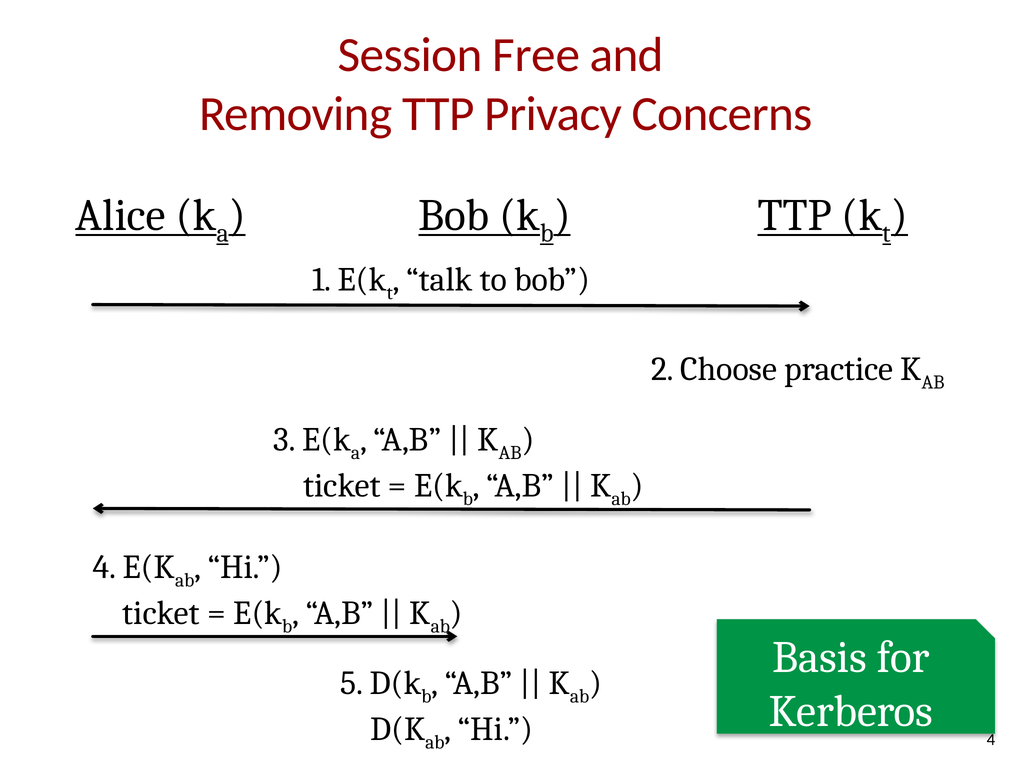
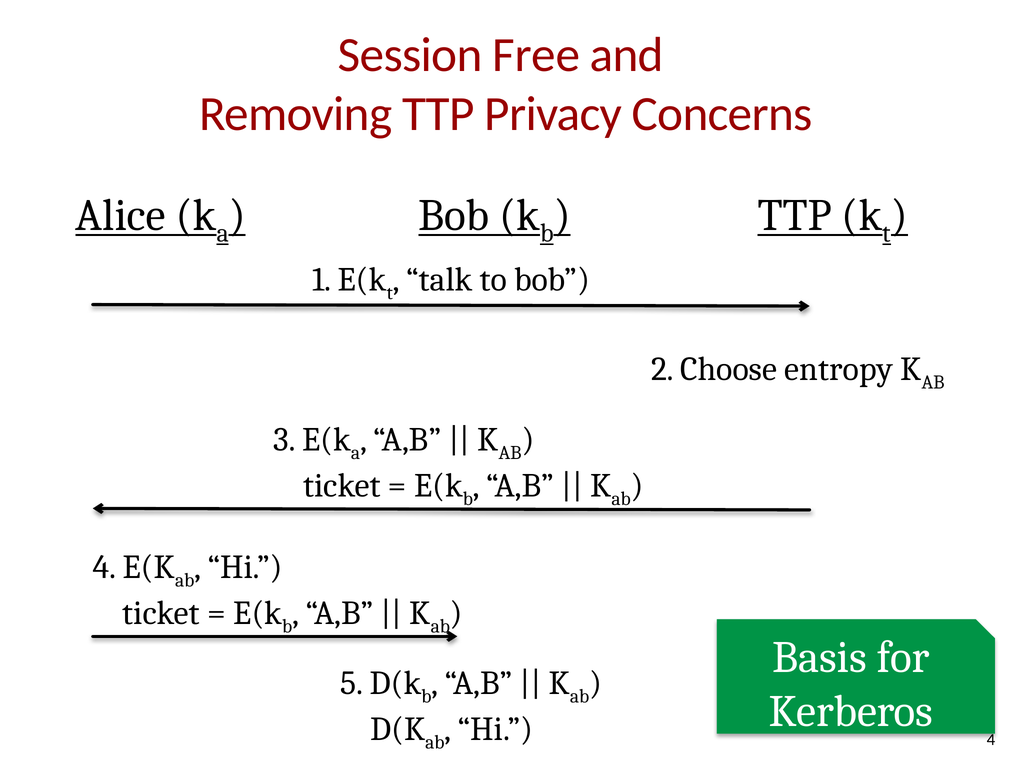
practice: practice -> entropy (839, 369)
